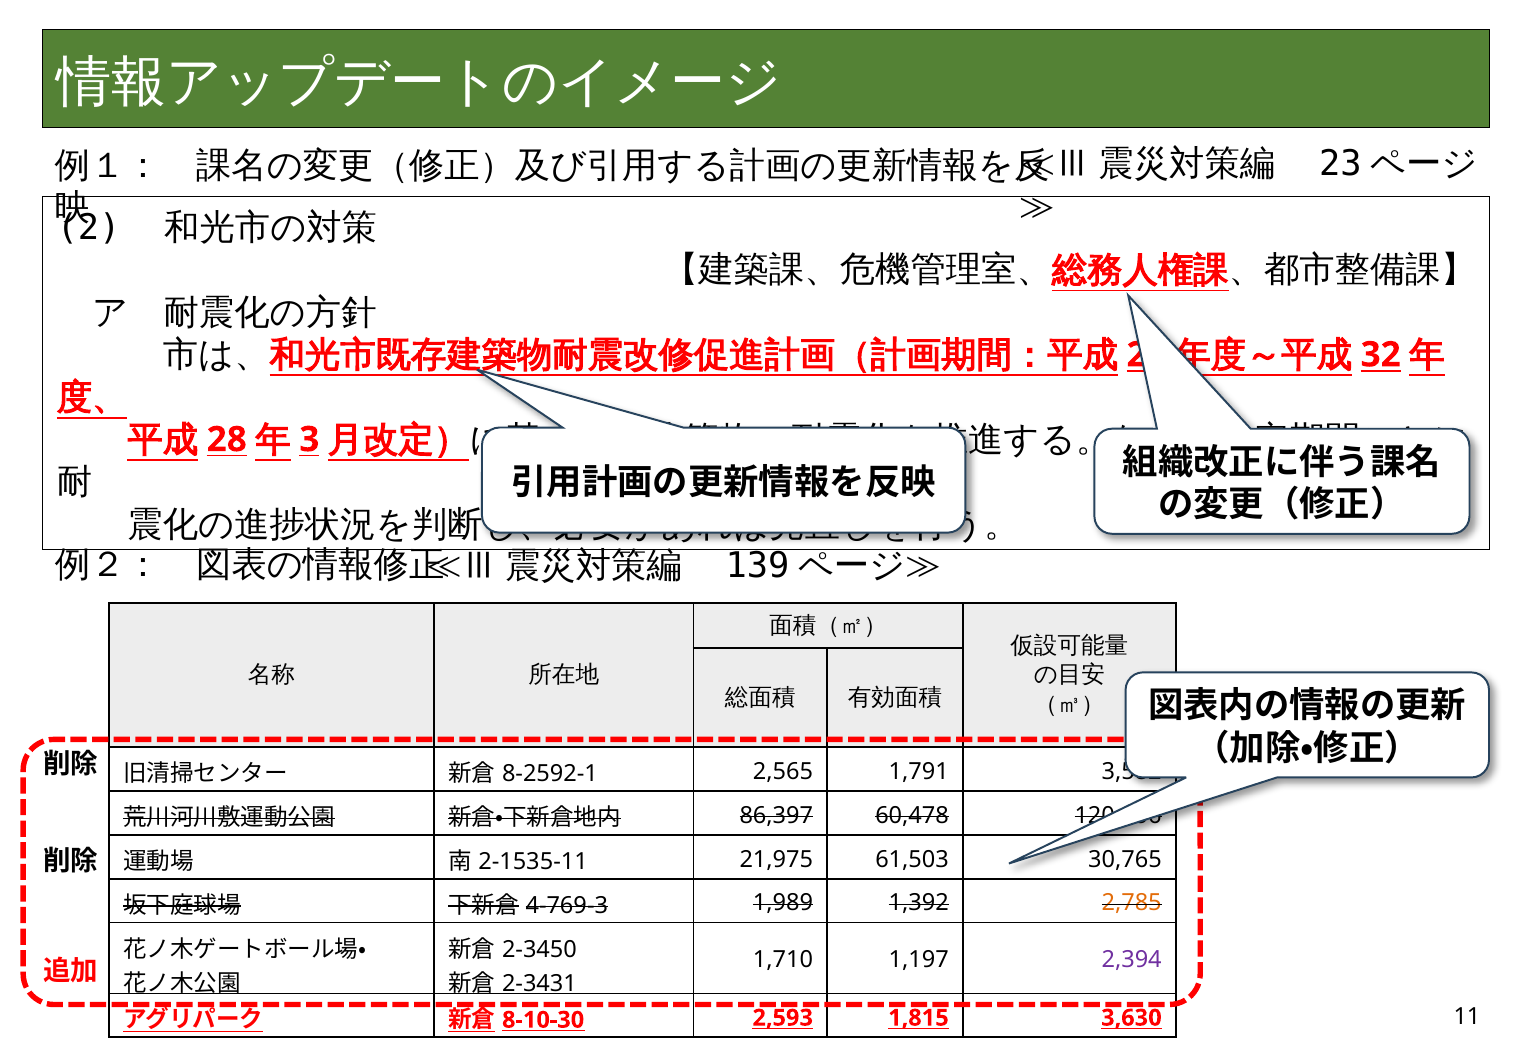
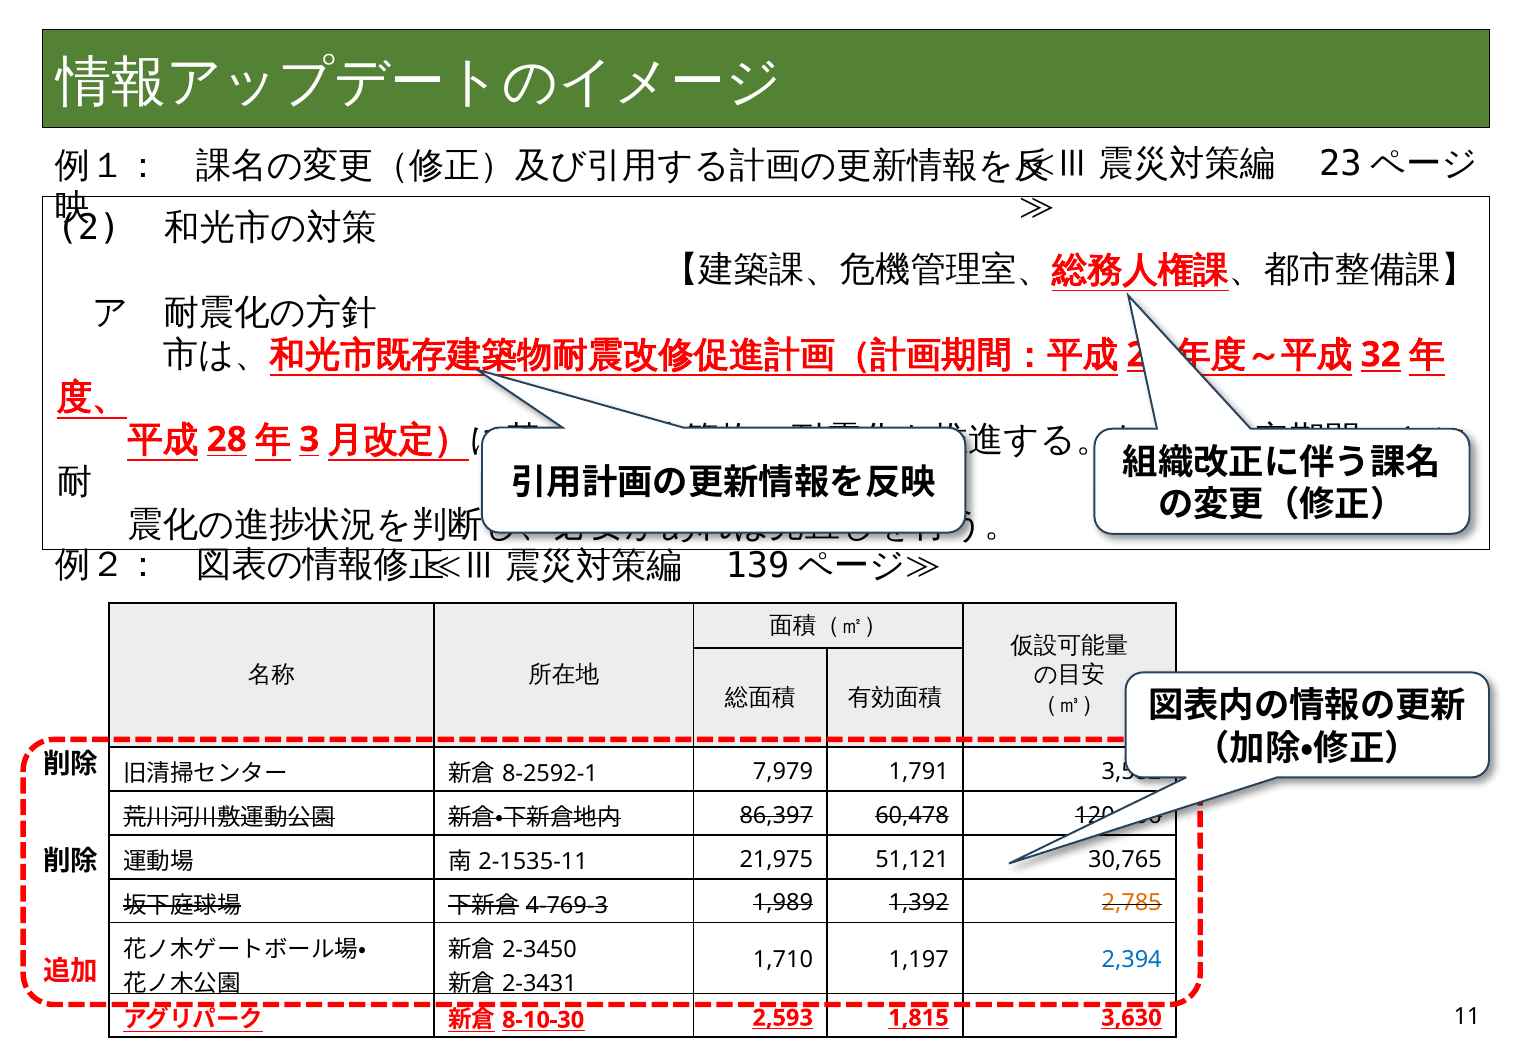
2,565: 2,565 -> 7,979 (783, 772)
61,503: 61,503 -> 51,121 (912, 860)
2,394 colour: purple -> blue (1132, 960)
